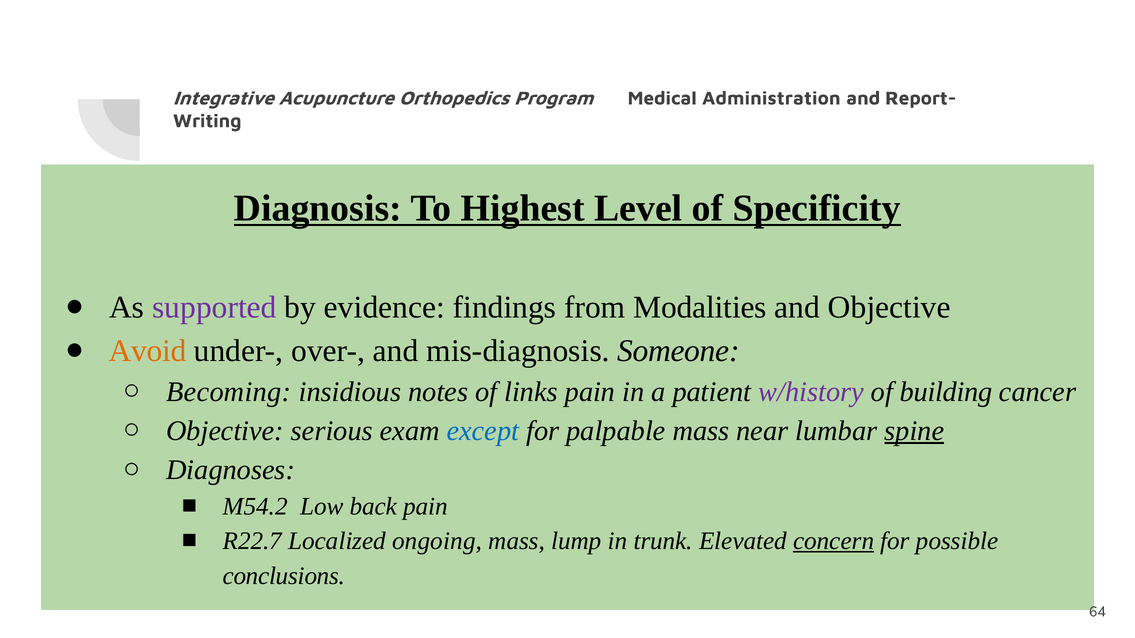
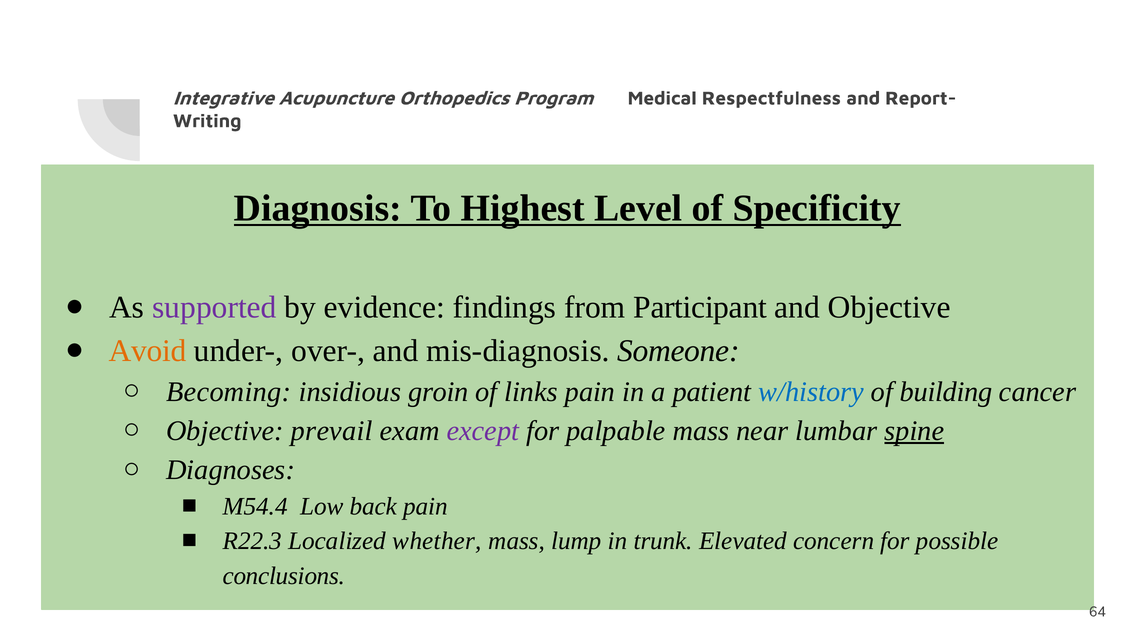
Administration: Administration -> Respectfulness (771, 98)
Modalities: Modalities -> Participant (700, 308)
notes: notes -> groin (438, 392)
w/history colour: purple -> blue (811, 392)
serious: serious -> prevail (332, 431)
except colour: blue -> purple (483, 431)
M54.2: M54.2 -> M54.4 (255, 507)
R22.7: R22.7 -> R22.3 (252, 541)
ongoing: ongoing -> whether (437, 541)
concern underline: present -> none (834, 541)
